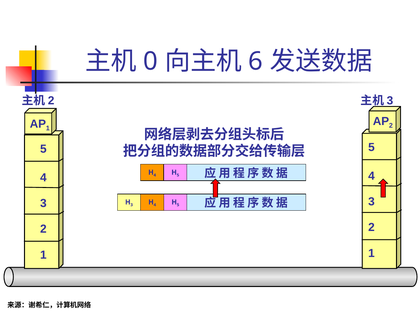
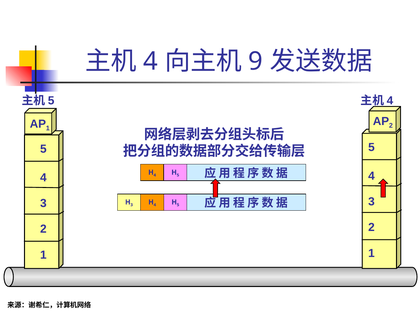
0: 0 -> 4 (150, 61)
6: 6 -> 9 (256, 61)
2: 2 -> 5 (51, 101)
3: 3 -> 4 (390, 101)
